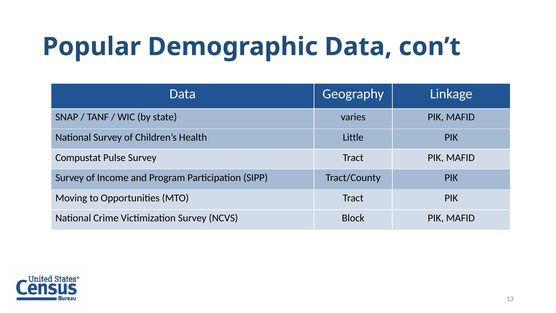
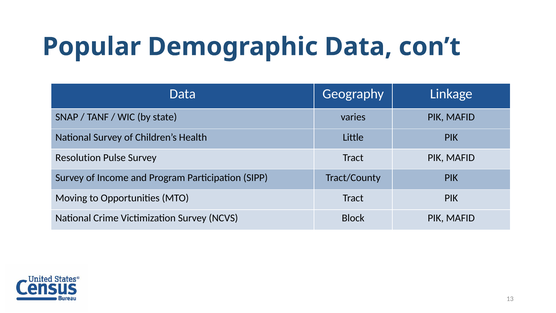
Compustat: Compustat -> Resolution (78, 157)
